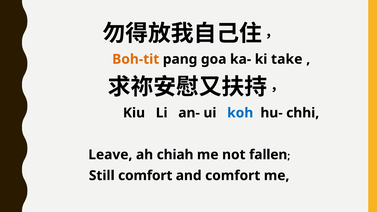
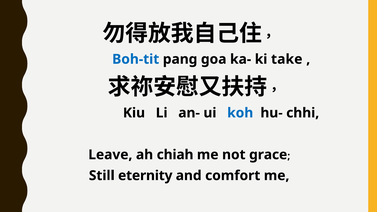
Boh-tit colour: orange -> blue (136, 59)
fallen: fallen -> grace (268, 155)
Still comfort: comfort -> eternity (145, 176)
